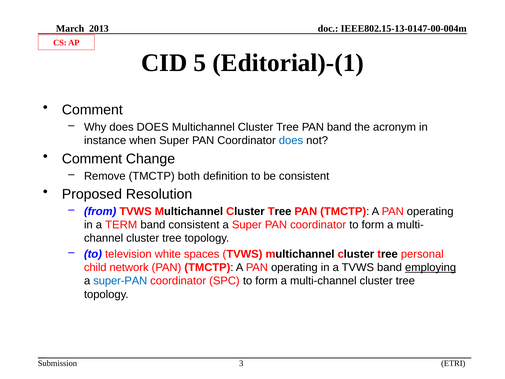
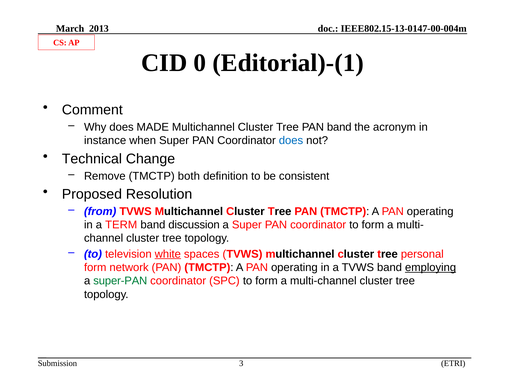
5: 5 -> 0 (200, 63)
does DOES: DOES -> MADE (153, 127)
Comment: Comment -> Technical (92, 159)
band consistent: consistent -> discussion (194, 225)
white underline: none -> present (168, 254)
child: child -> form (95, 267)
super-PAN colour: blue -> green (120, 281)
